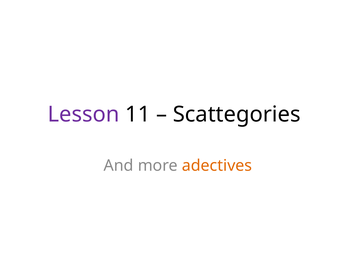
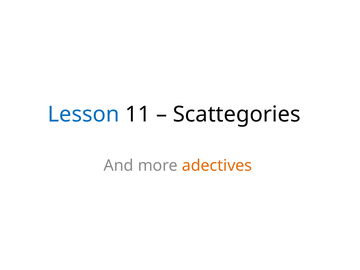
Lesson colour: purple -> blue (84, 114)
